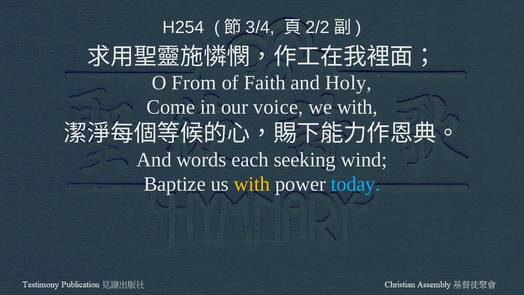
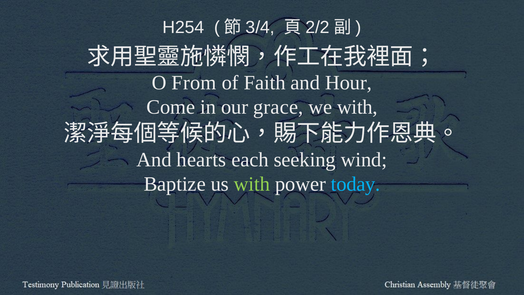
Holy: Holy -> Hour (348, 83)
voice: voice -> grace (278, 107)
words: words -> hearts (201, 159)
with colour: yellow -> light green (252, 184)
